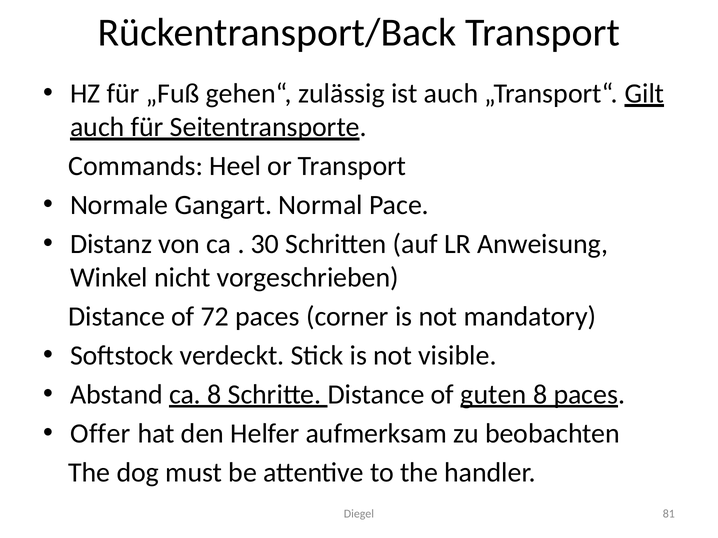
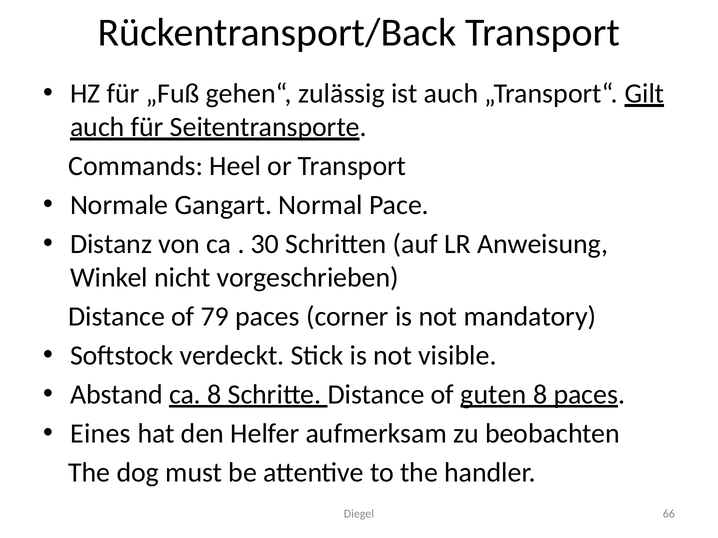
72: 72 -> 79 (215, 317)
Offer: Offer -> Eines (101, 434)
81: 81 -> 66 (669, 514)
